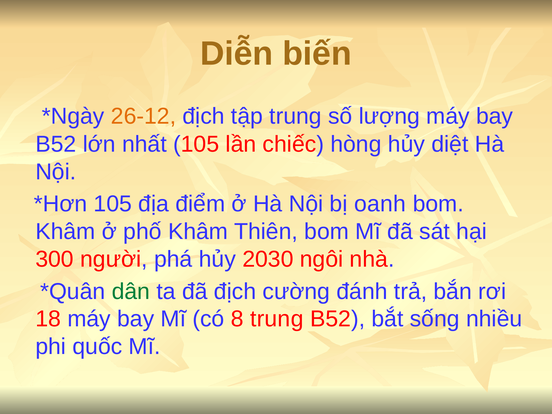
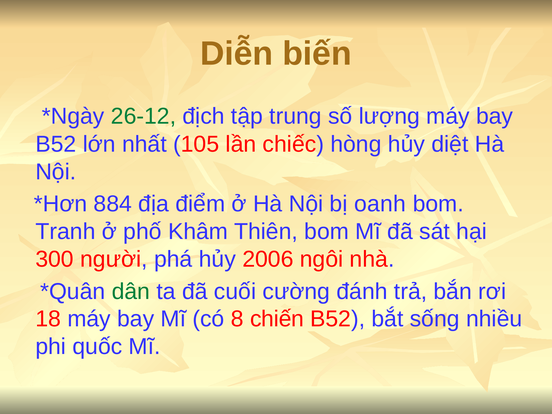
26-12 colour: orange -> green (143, 116)
105: 105 -> 884 (113, 204)
Khâm: Khâm -> Tranh (65, 232)
2030: 2030 -> 2006 (268, 259)
đã địch: địch -> cuối (235, 291)
8 trung: trung -> chiến (277, 319)
